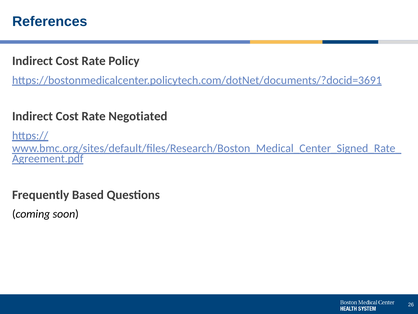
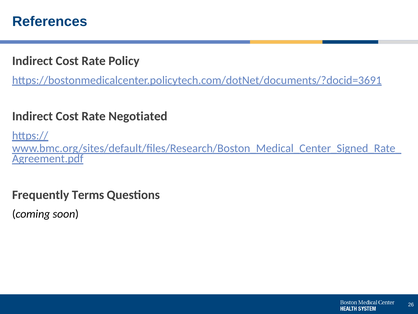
Based: Based -> Terms (88, 195)
